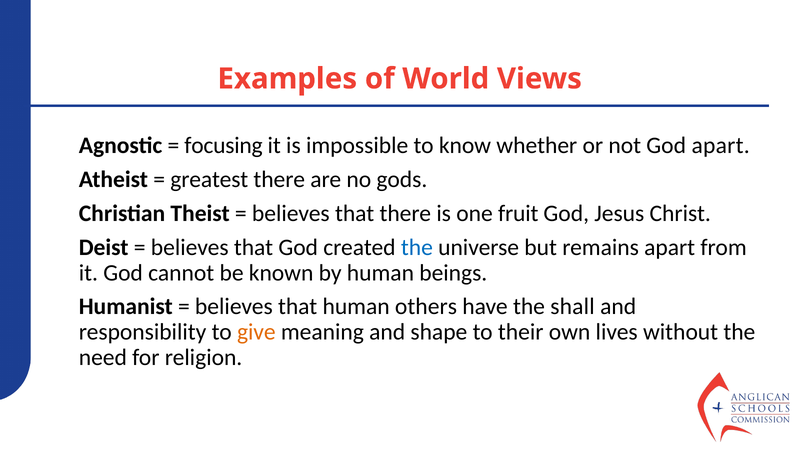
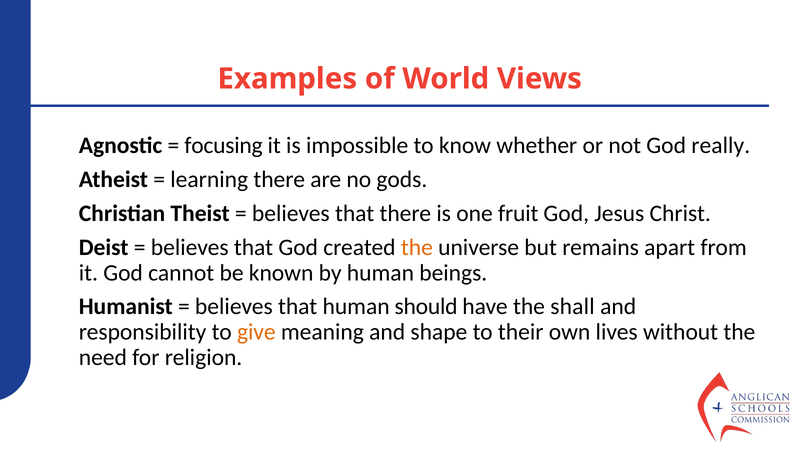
God apart: apart -> really (721, 145)
greatest: greatest -> learning (209, 179)
the colour: blue -> orange (417, 247)
others: others -> should (426, 306)
